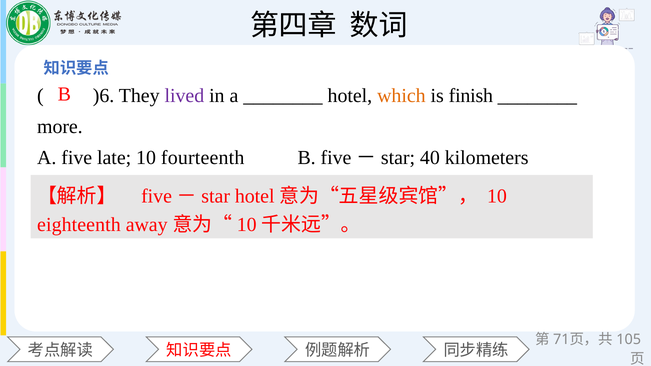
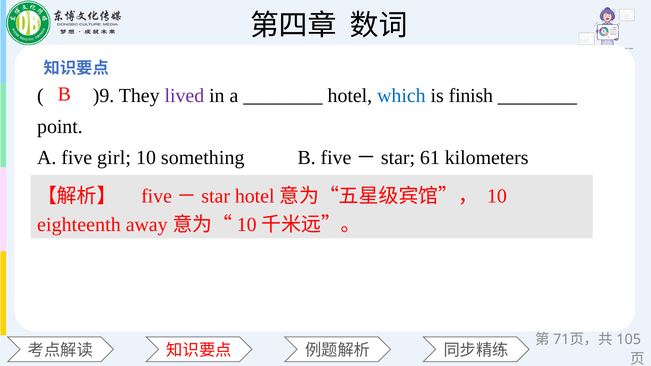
)6: )6 -> )9 (104, 96)
which colour: orange -> blue (401, 96)
more: more -> point (60, 127)
late: late -> girl (114, 158)
fourteenth: fourteenth -> something (203, 158)
40: 40 -> 61 (430, 158)
